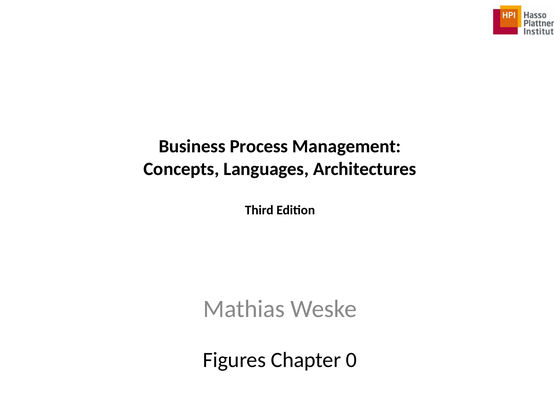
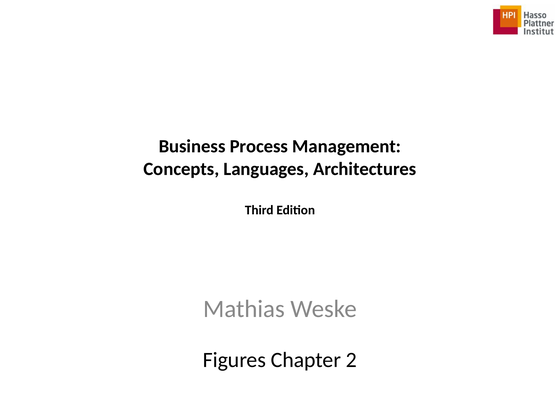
0: 0 -> 2 (351, 360)
